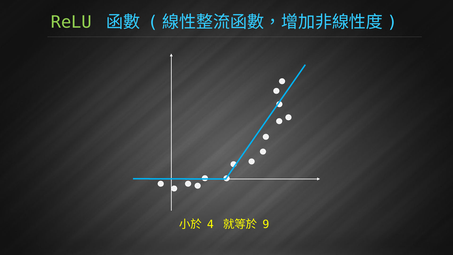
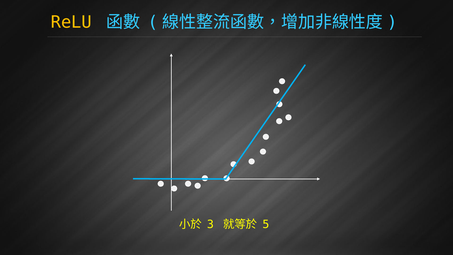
ReLU colour: light green -> yellow (71, 22)
4: 4 -> 3 (210, 224)
9: 9 -> 5 (266, 224)
